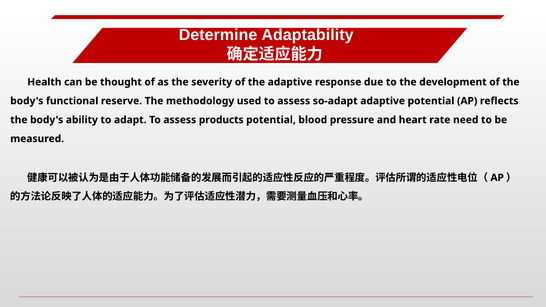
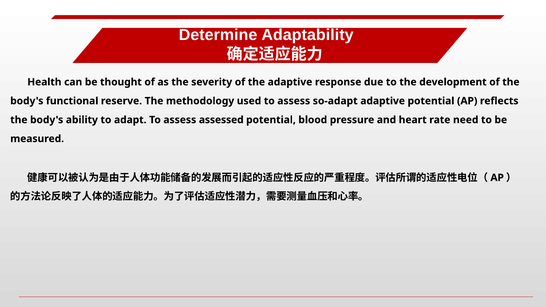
products: products -> assessed (221, 120)
